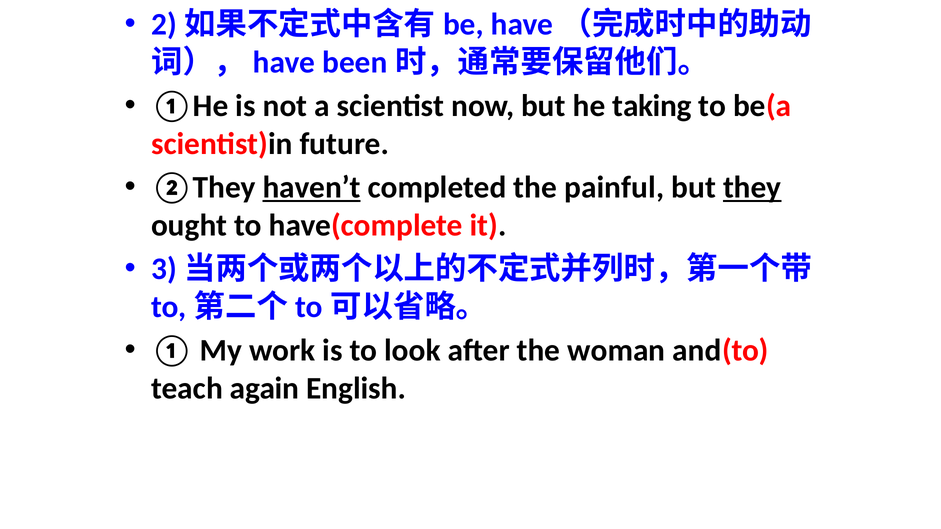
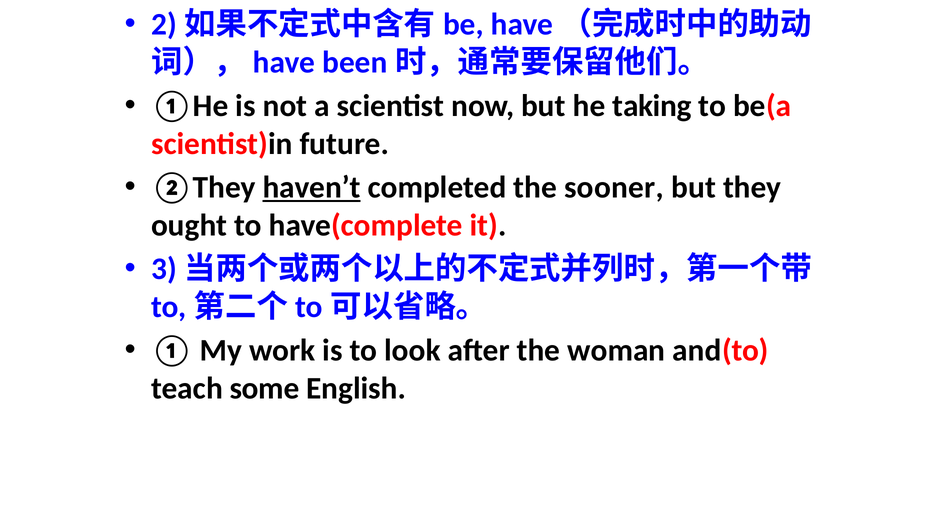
painful: painful -> sooner (614, 188)
they underline: present -> none (752, 188)
again: again -> some (265, 389)
